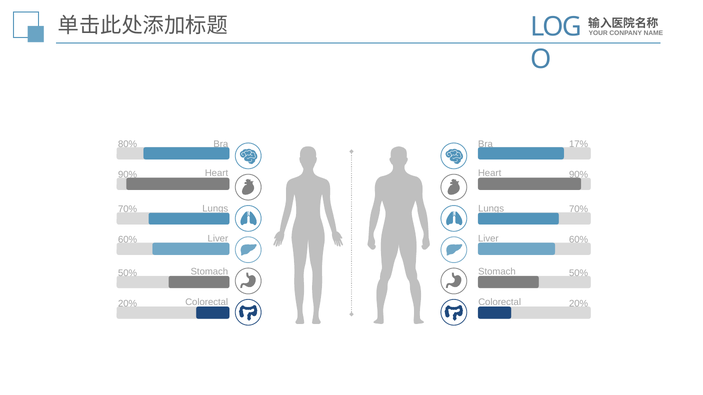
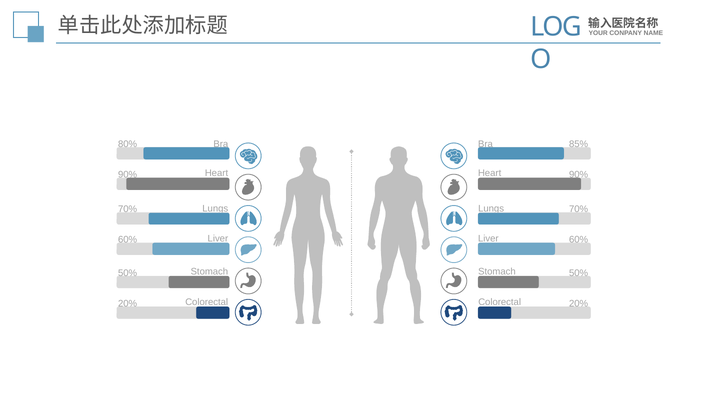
17%: 17% -> 85% (579, 144)
